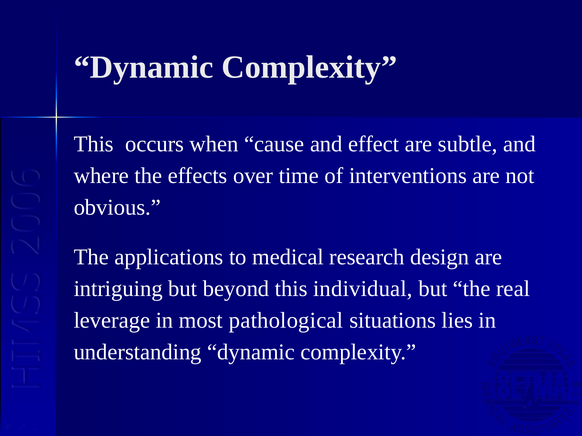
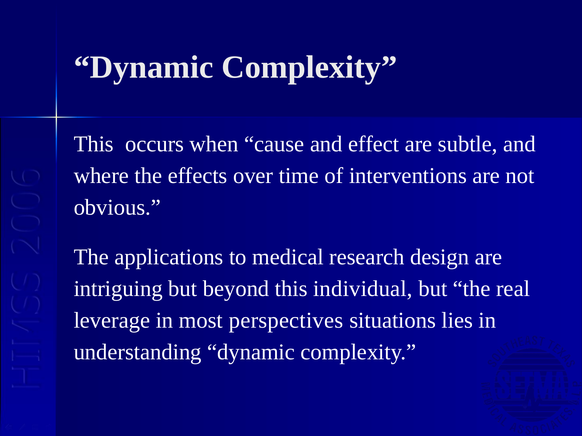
pathological: pathological -> perspectives (286, 321)
